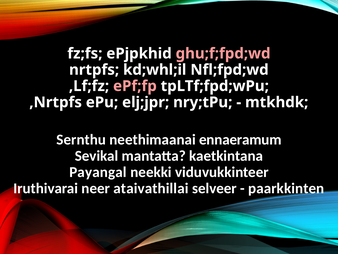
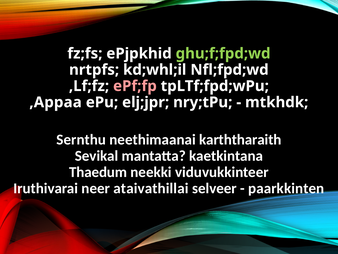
ghu;f;fpd;wd colour: pink -> light green (223, 53)
,Nrtpfs: ,Nrtpfs -> ,Appaa (56, 102)
ennaeramum: ennaeramum -> karththaraith (240, 139)
Payangal: Payangal -> Thaedum (98, 172)
